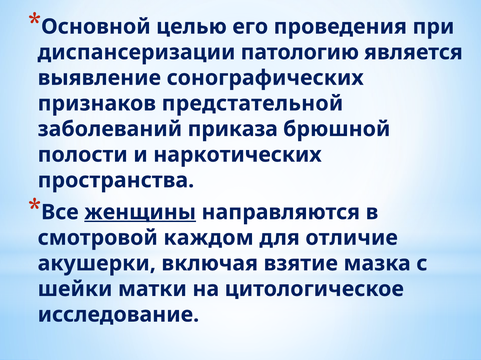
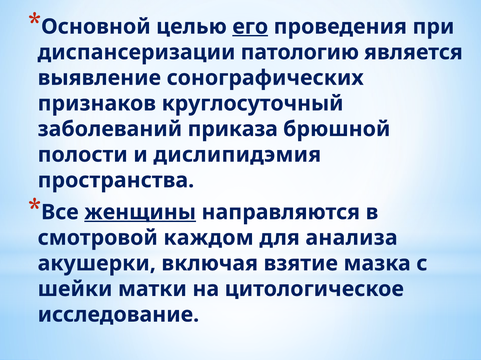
его underline: none -> present (250, 27)
предстательной: предстательной -> круглосуточный (253, 104)
наркотических: наркотических -> дислипидэмия (237, 155)
отличие: отличие -> анализа (352, 238)
